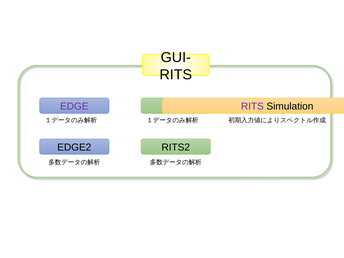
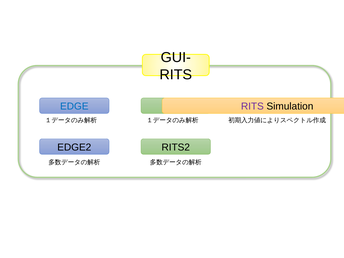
EDGE colour: purple -> blue (74, 106)
